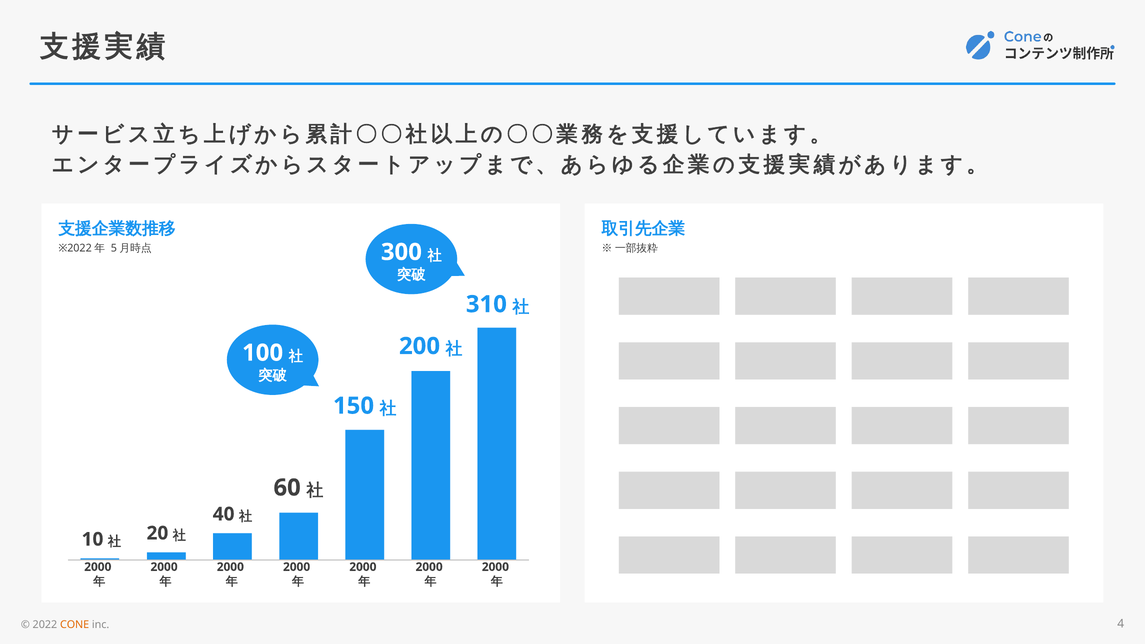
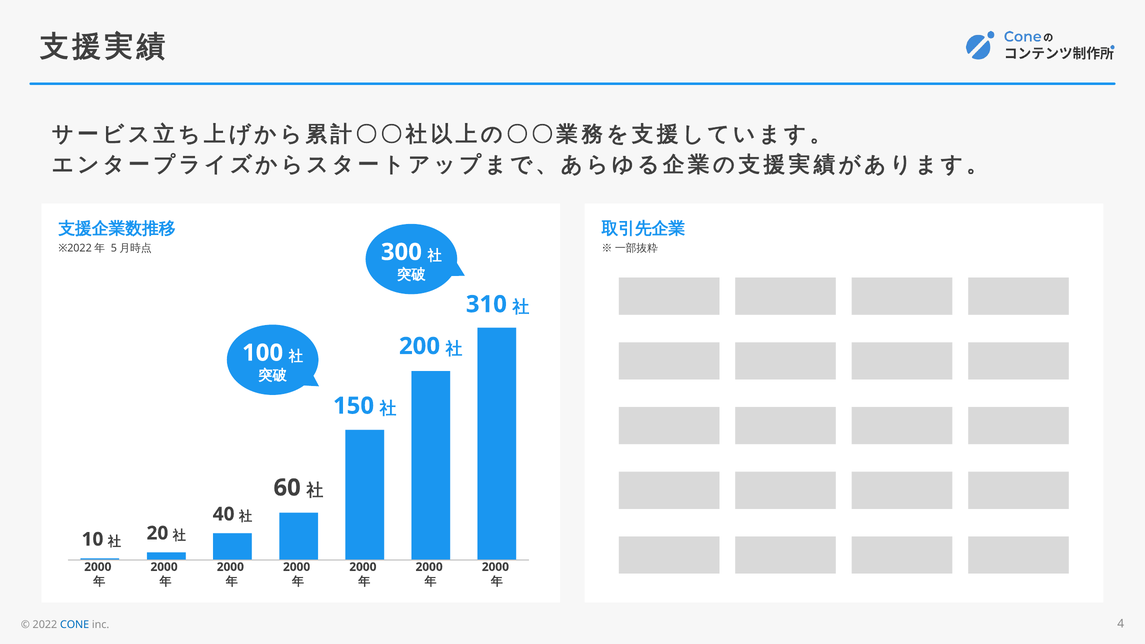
CONE colour: orange -> blue (75, 625)
